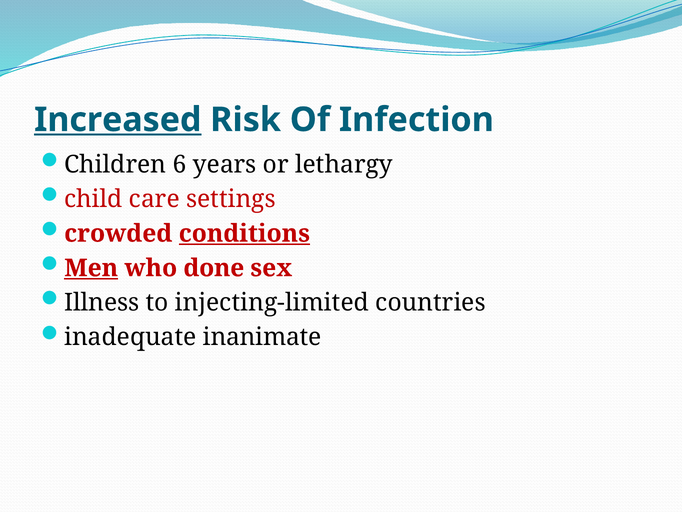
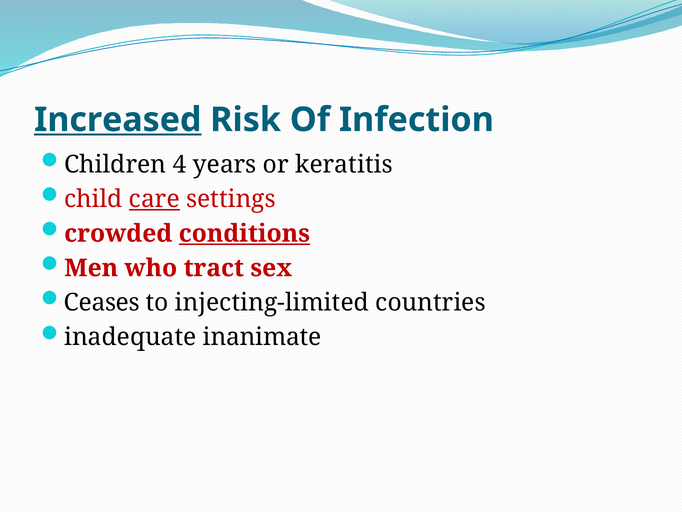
6: 6 -> 4 (180, 164)
lethargy: lethargy -> keratitis (344, 164)
care underline: none -> present (154, 199)
Men underline: present -> none (91, 268)
done: done -> tract (214, 268)
Illness: Illness -> Ceases (102, 302)
